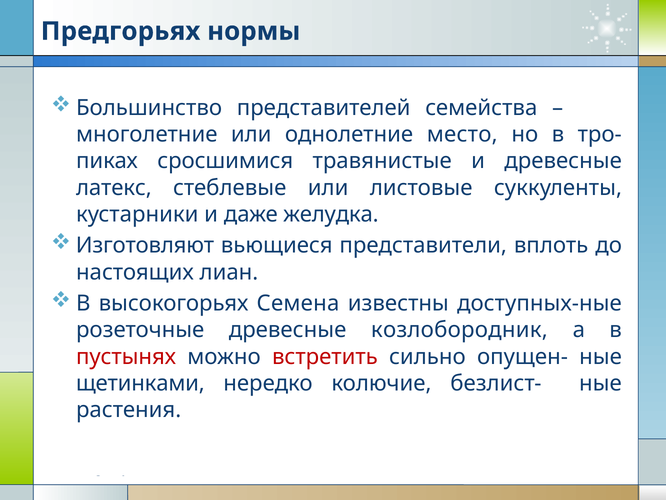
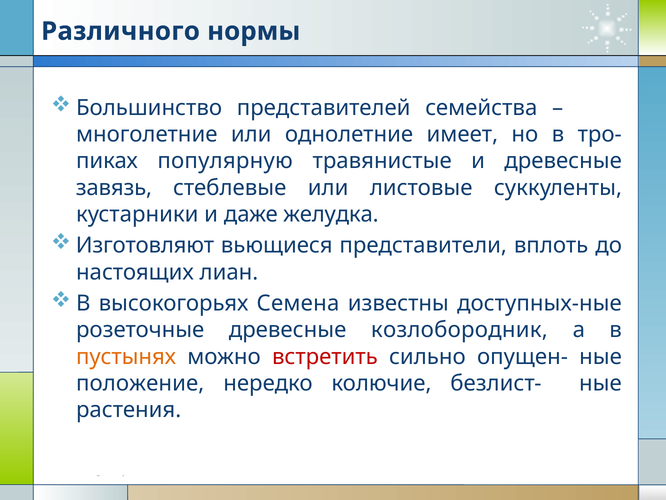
Предгорьях: Предгорьях -> Различного (120, 31)
место: место -> имеет (462, 134)
сросшимися: сросшимися -> популярную (225, 161)
латекс: латекс -> завязь (114, 188)
пустынях colour: red -> orange (126, 356)
щетинками: щетинками -> положение (140, 383)
